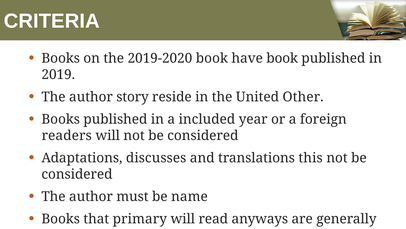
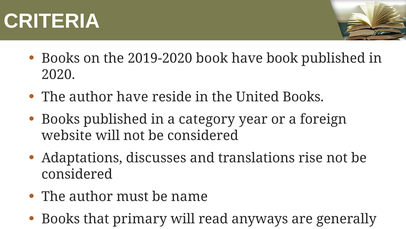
2019: 2019 -> 2020 (58, 74)
author story: story -> have (132, 97)
United Other: Other -> Books (303, 97)
a included: included -> category (207, 119)
readers: readers -> website (67, 135)
this: this -> rise (311, 158)
